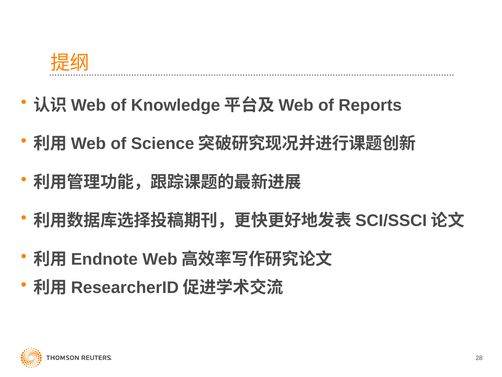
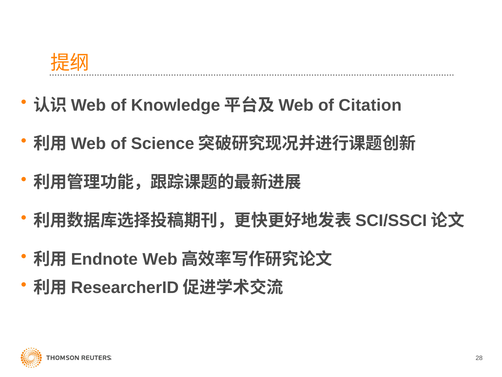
Reports: Reports -> Citation (370, 105)
